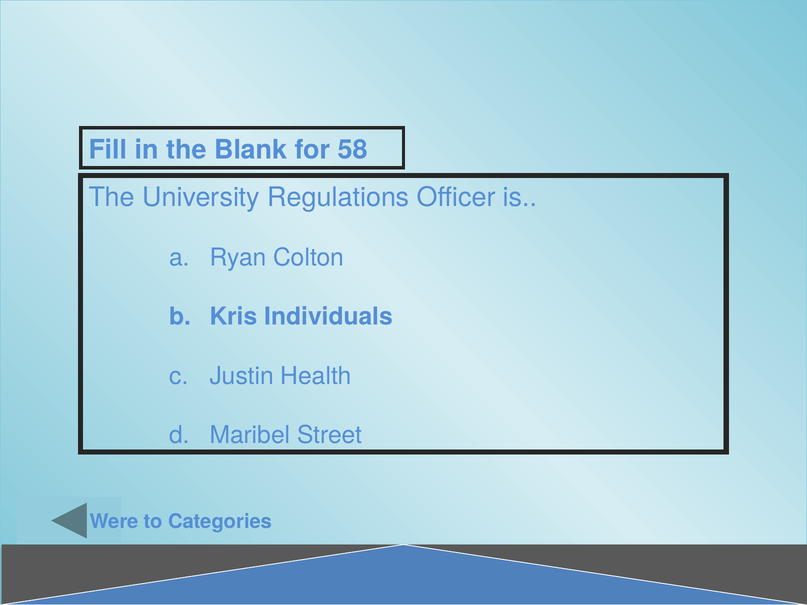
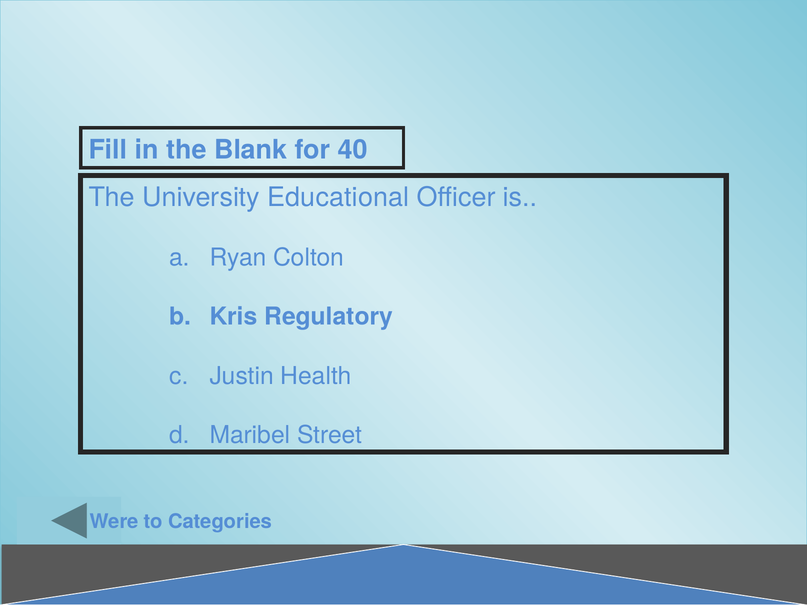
58: 58 -> 40 (353, 150)
Regulations: Regulations -> Educational (338, 197)
Individuals: Individuals -> Regulatory (329, 317)
